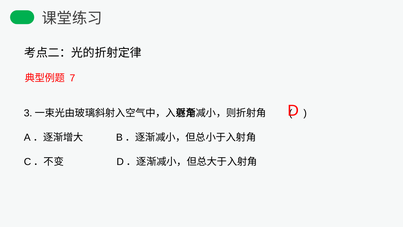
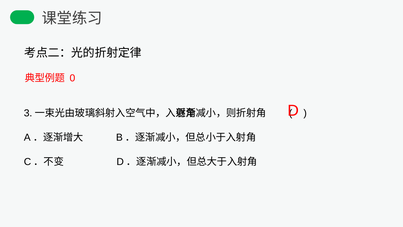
7: 7 -> 0 (72, 78)
